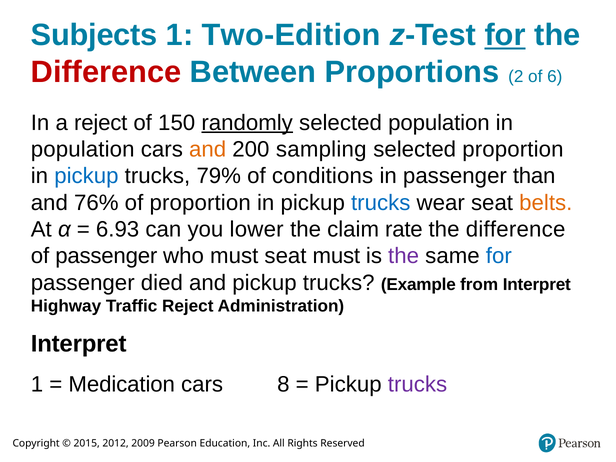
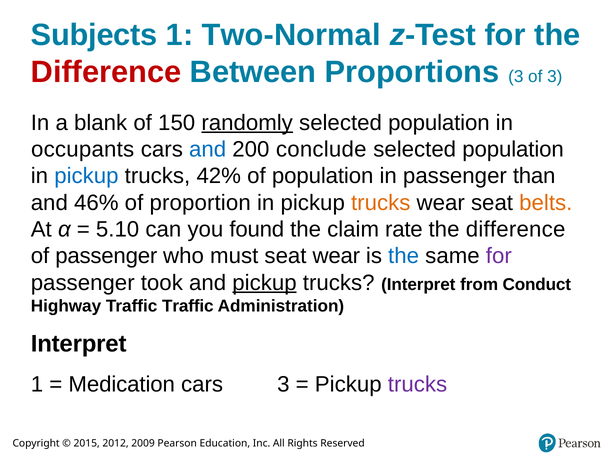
Two-Edition: Two-Edition -> Two-Normal (291, 35)
for underline: present -> none (505, 35)
Proportions 2: 2 -> 3 (516, 77)
of 6: 6 -> 3 (555, 77)
a reject: reject -> blank (101, 123)
population: population -> occupants (83, 149)
and colour: orange -> blue (208, 149)
sampling: sampling -> conclude (321, 149)
proportion: proportion -> population (513, 149)
79%: 79% -> 42% (219, 176)
of conditions: conditions -> population (323, 176)
76%: 76% -> 46% (96, 203)
trucks colour: blue -> orange (381, 203)
6.93: 6.93 -> 5.10 (118, 229)
lower: lower -> found (257, 229)
seat must: must -> wear (336, 256)
the colour: purple -> blue (404, 256)
for colour: blue -> purple (499, 256)
died: died -> took (162, 283)
pickup underline: none -> present (264, 283)
trucks Example: Example -> Interpret (418, 284)
from Interpret: Interpret -> Conduct (537, 284)
Traffic Reject: Reject -> Traffic (188, 306)
cars 8: 8 -> 3 (283, 384)
